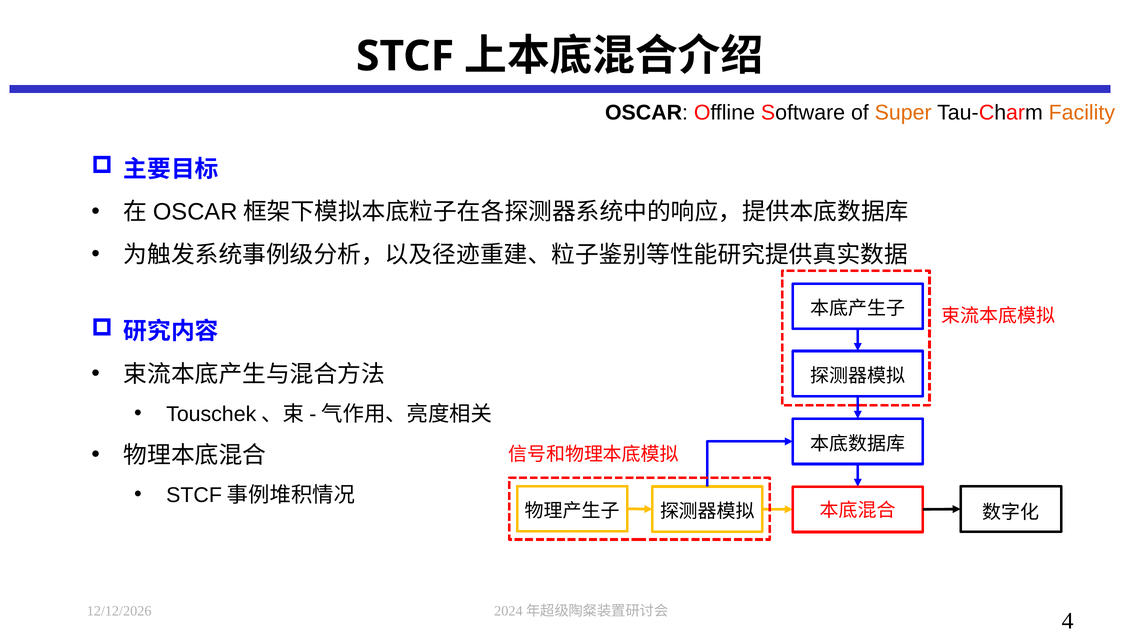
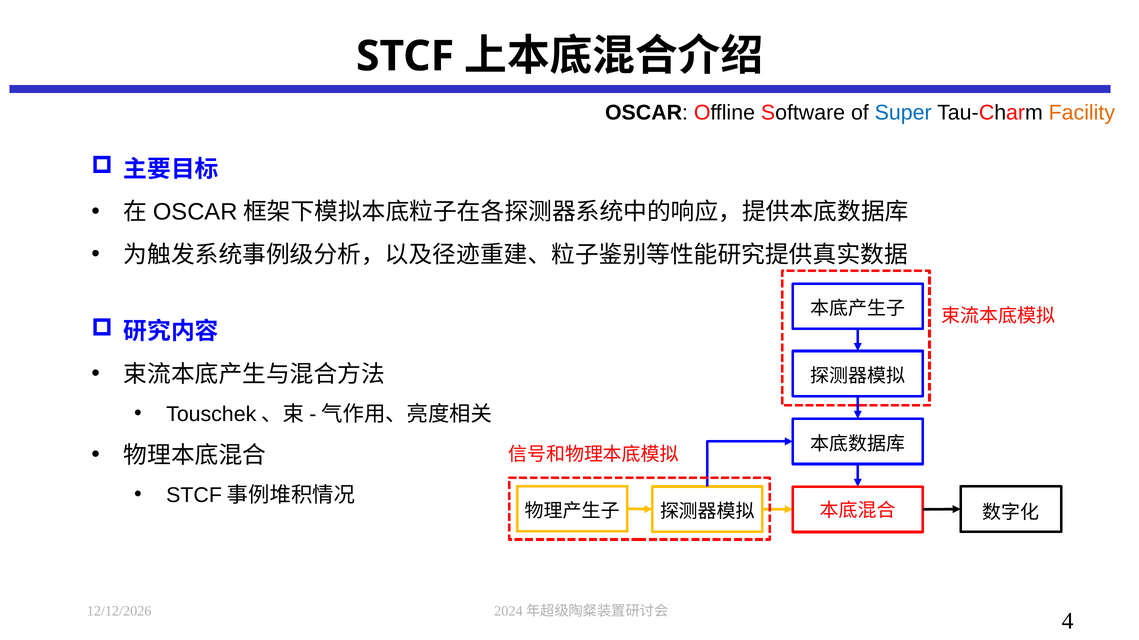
Super colour: orange -> blue (903, 113)
